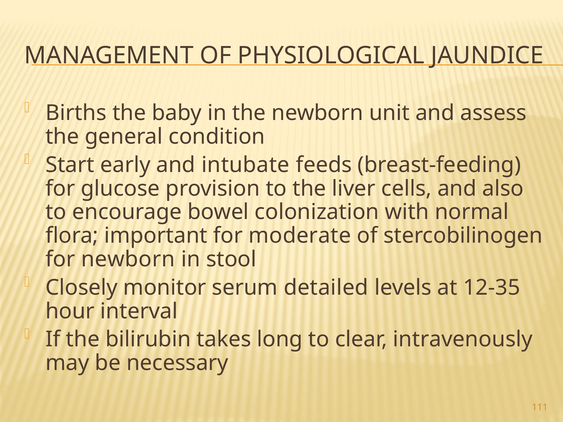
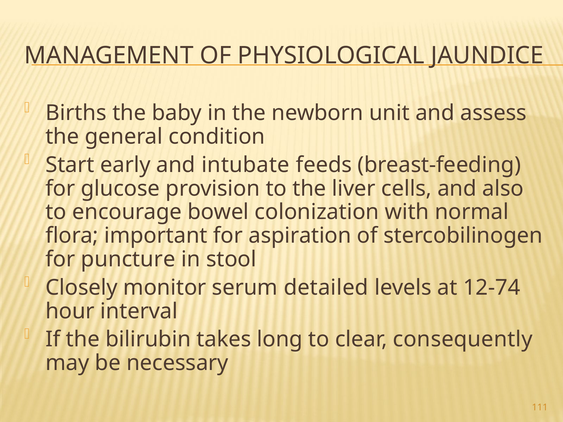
moderate: moderate -> aspiration (300, 236)
for newborn: newborn -> puncture (128, 260)
12-35: 12-35 -> 12-74 (492, 288)
intravenously: intravenously -> consequently (463, 339)
